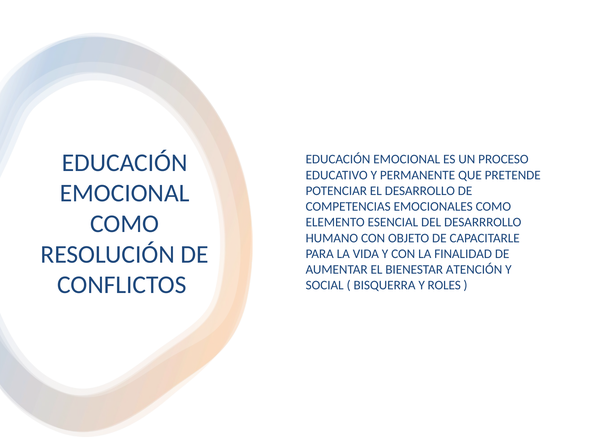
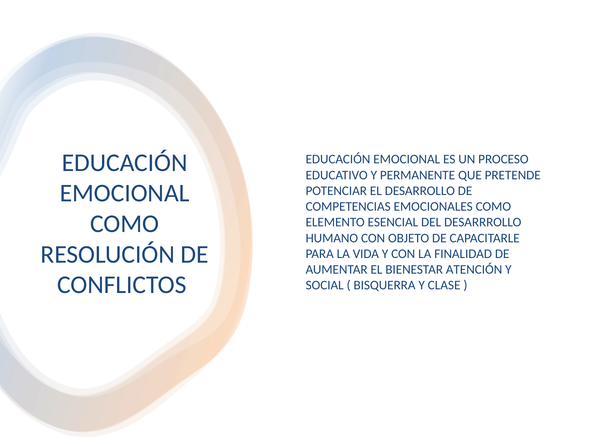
ROLES: ROLES -> CLASE (444, 285)
